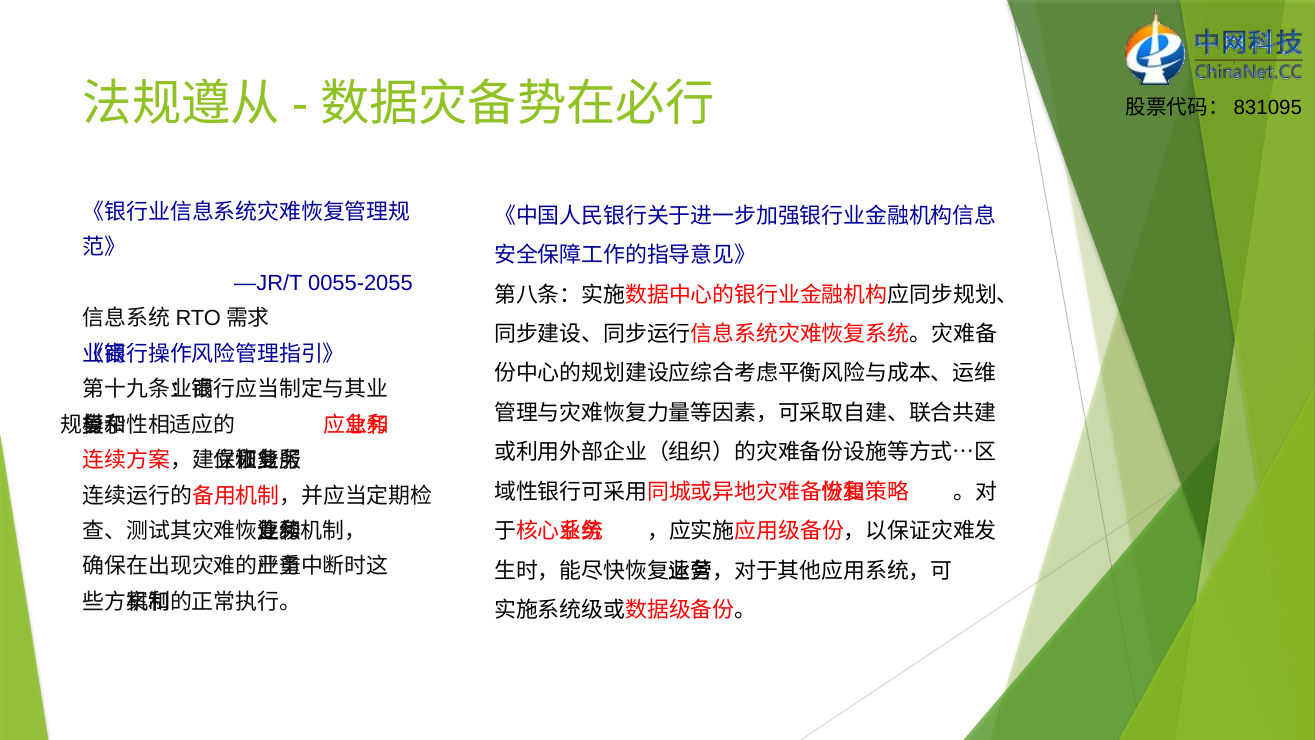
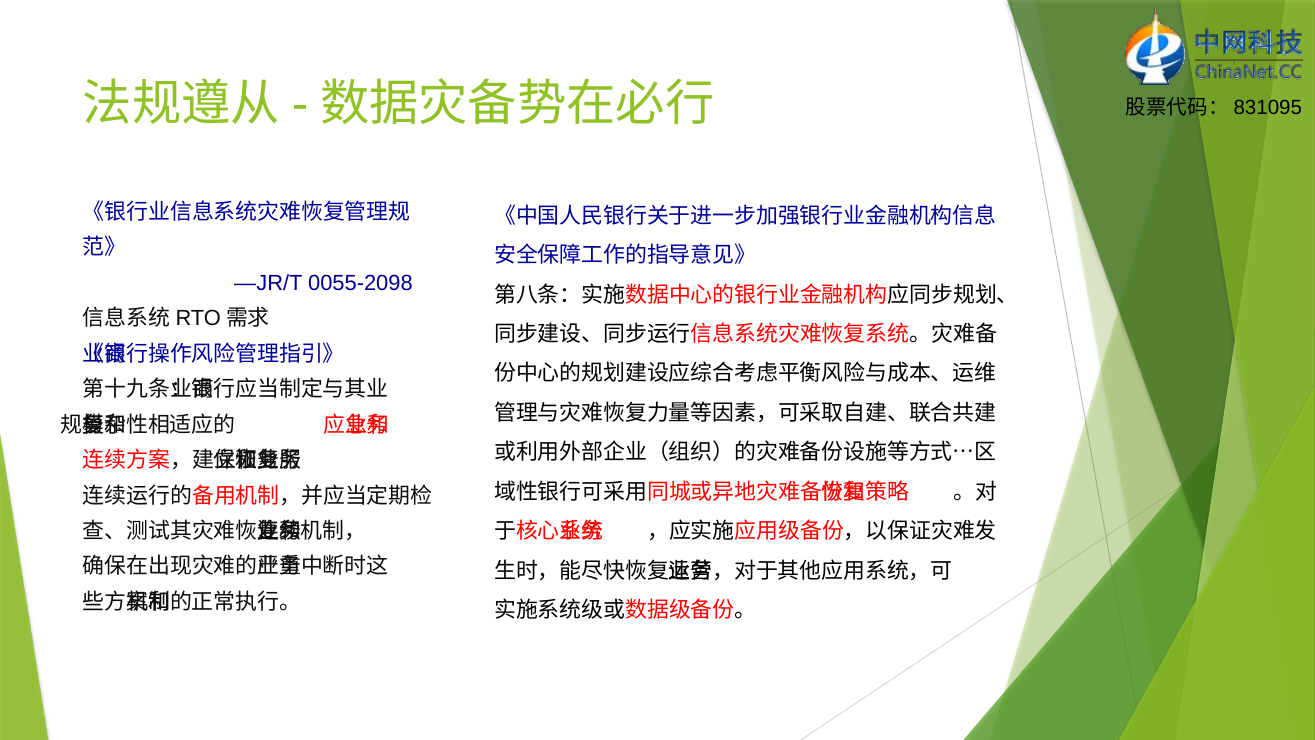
0055-2055: 0055-2055 -> 0055-2098 (360, 283)
